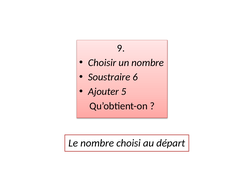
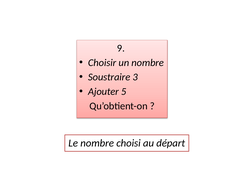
6: 6 -> 3 (135, 77)
